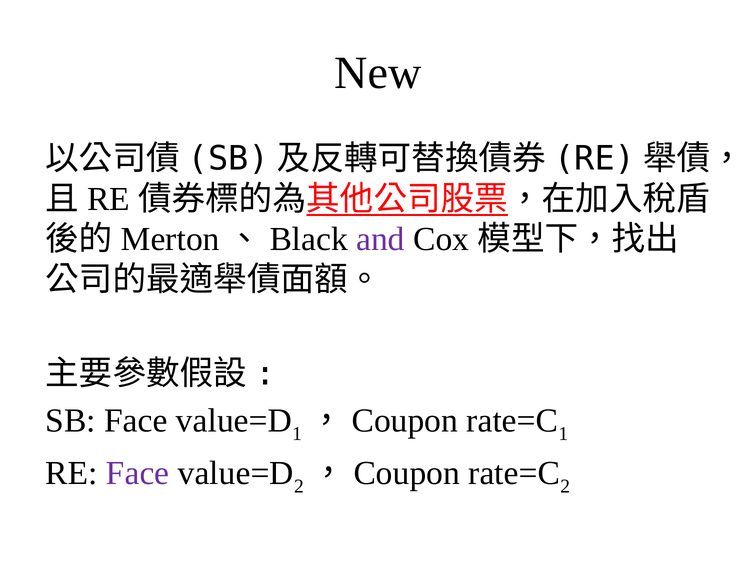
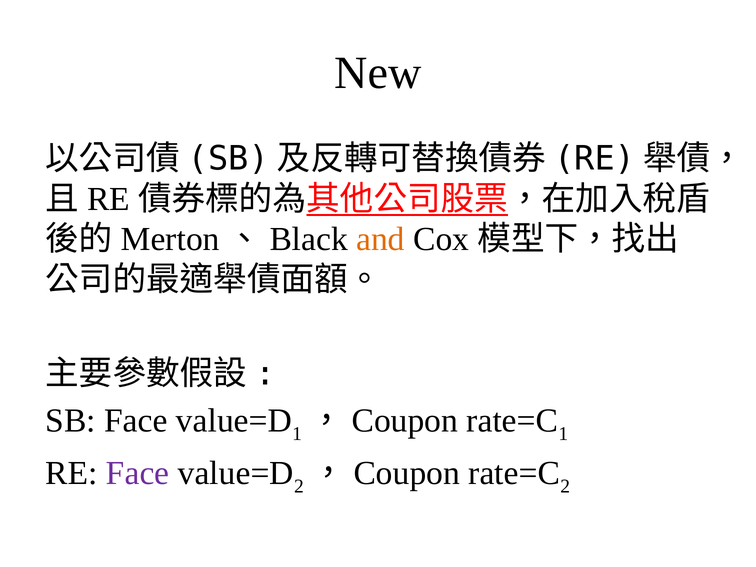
and colour: purple -> orange (380, 239)
